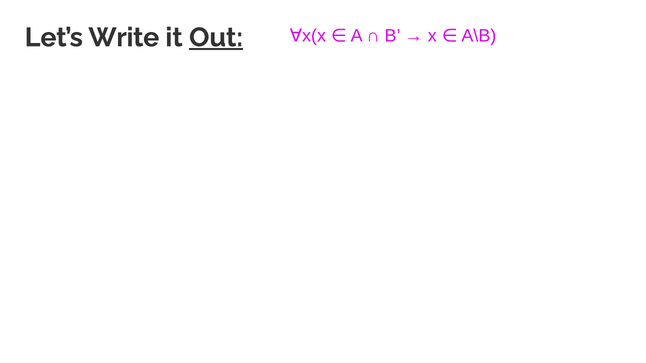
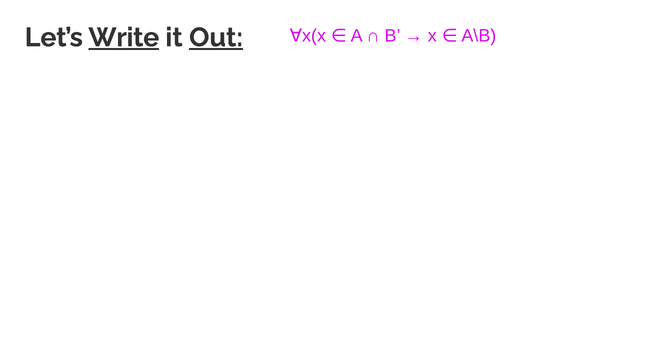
Write underline: none -> present (124, 38)
